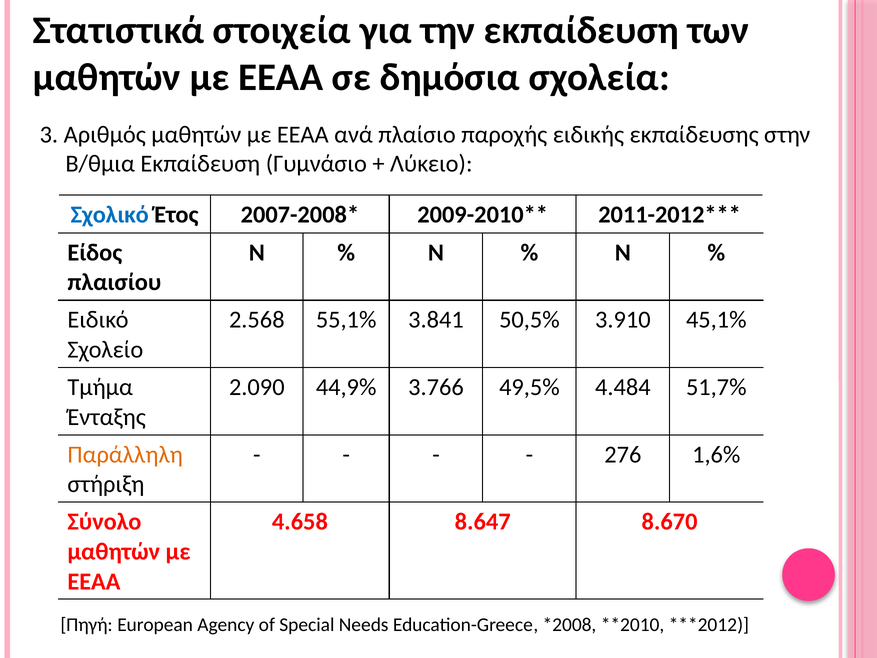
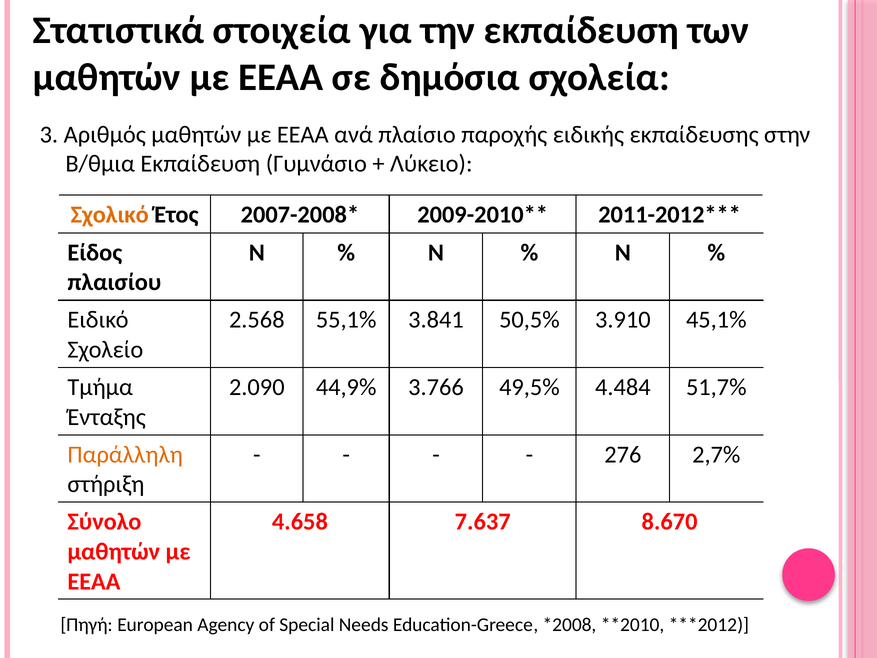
Σχολικό colour: blue -> orange (110, 214)
1,6%: 1,6% -> 2,7% (716, 454)
8.647: 8.647 -> 7.637 (483, 522)
